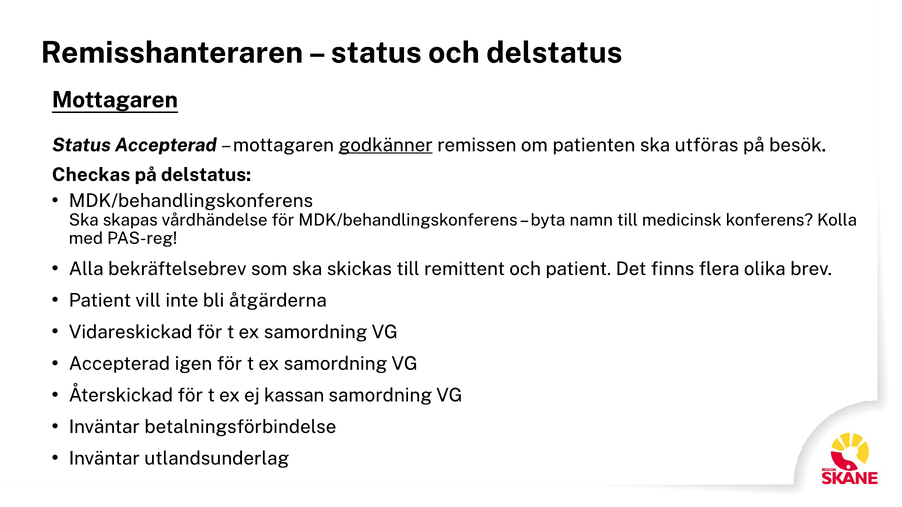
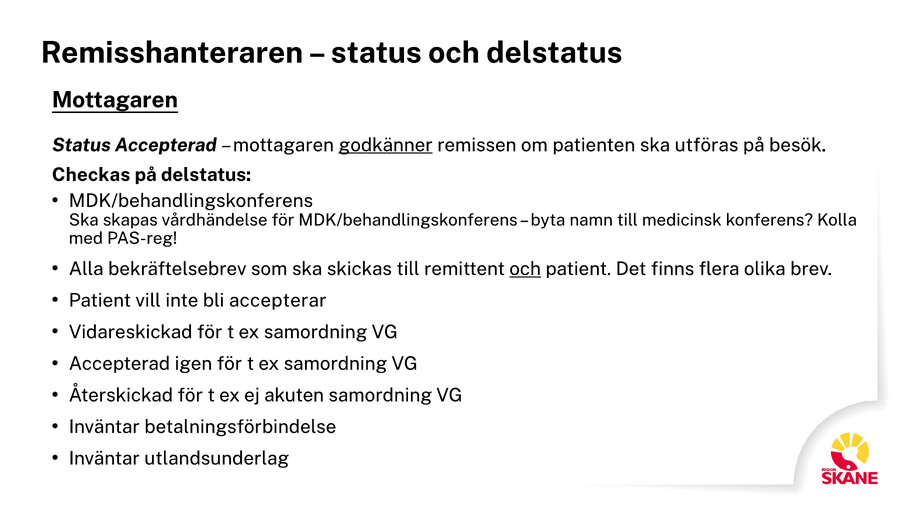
och underline: none -> present (525, 269)
åtgärderna: åtgärderna -> accepterar (278, 301)
kassan: kassan -> akuten (294, 395)
